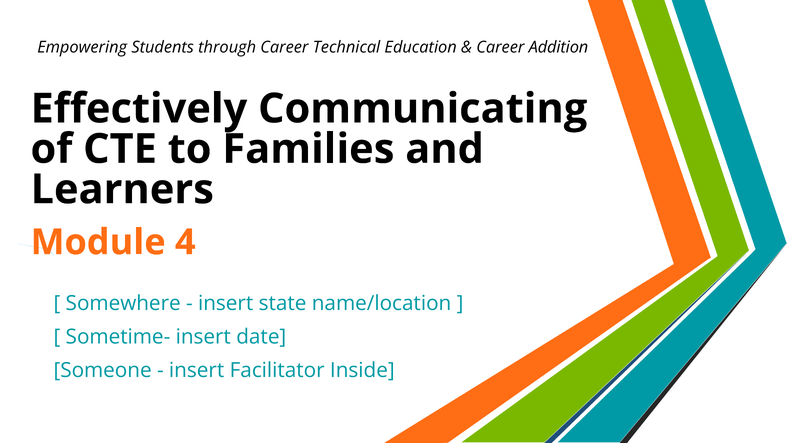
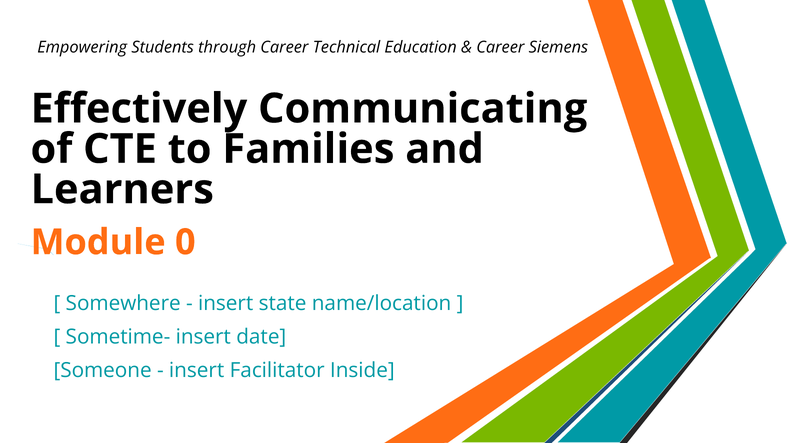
Addition: Addition -> Siemens (558, 47)
4: 4 -> 0 (185, 242)
